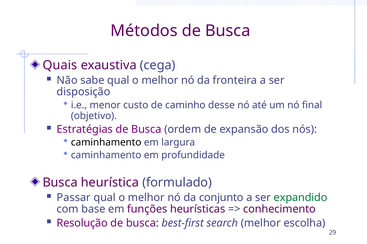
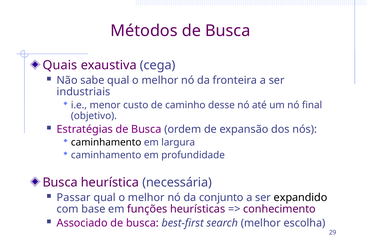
disposição: disposição -> industriais (84, 92)
formulado: formulado -> necessária (177, 182)
expandido colour: green -> black (301, 197)
Resolução: Resolução -> Associado (82, 223)
